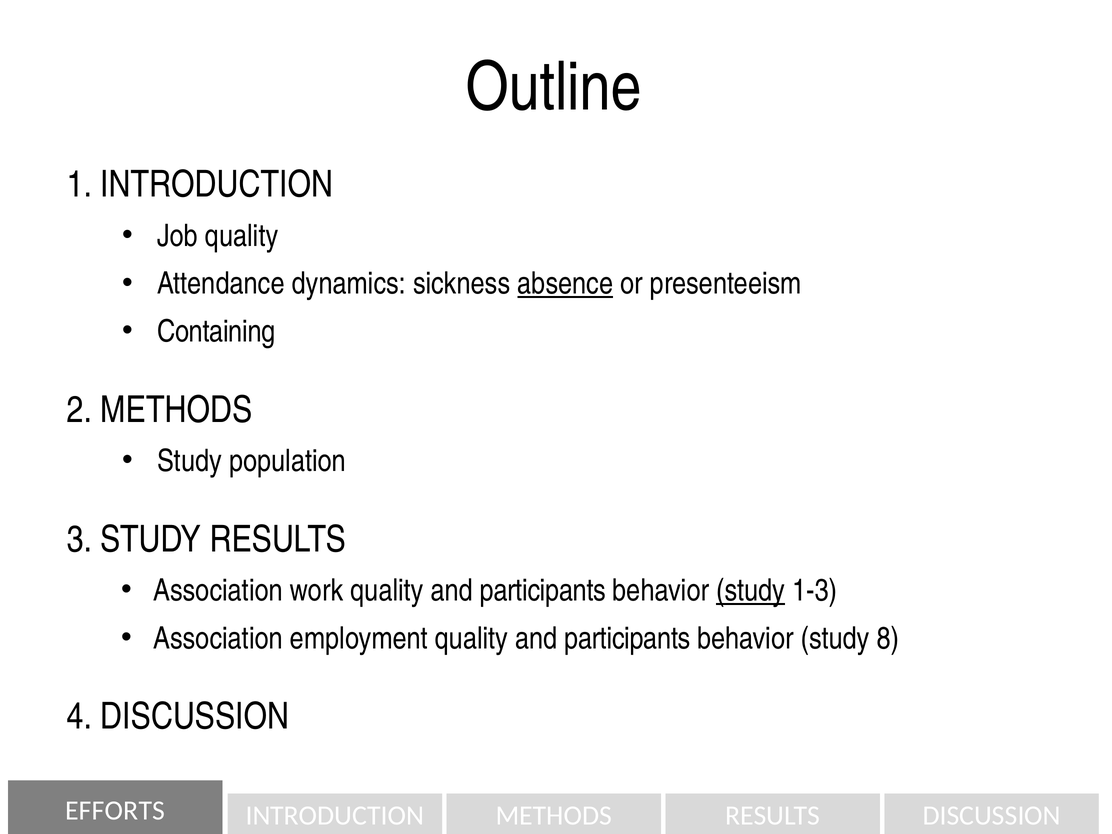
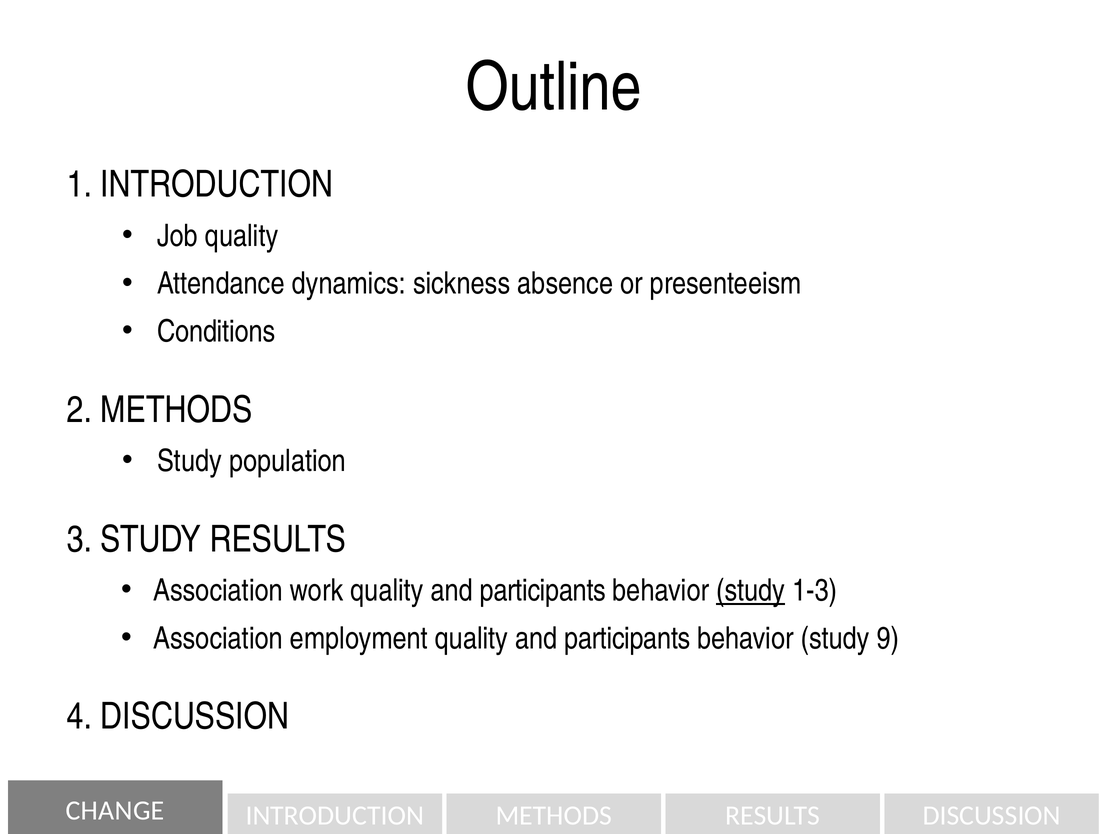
absence underline: present -> none (565, 284)
Containing: Containing -> Conditions (216, 332)
8: 8 -> 9 (888, 638)
EFFORTS: EFFORTS -> CHANGE (115, 811)
